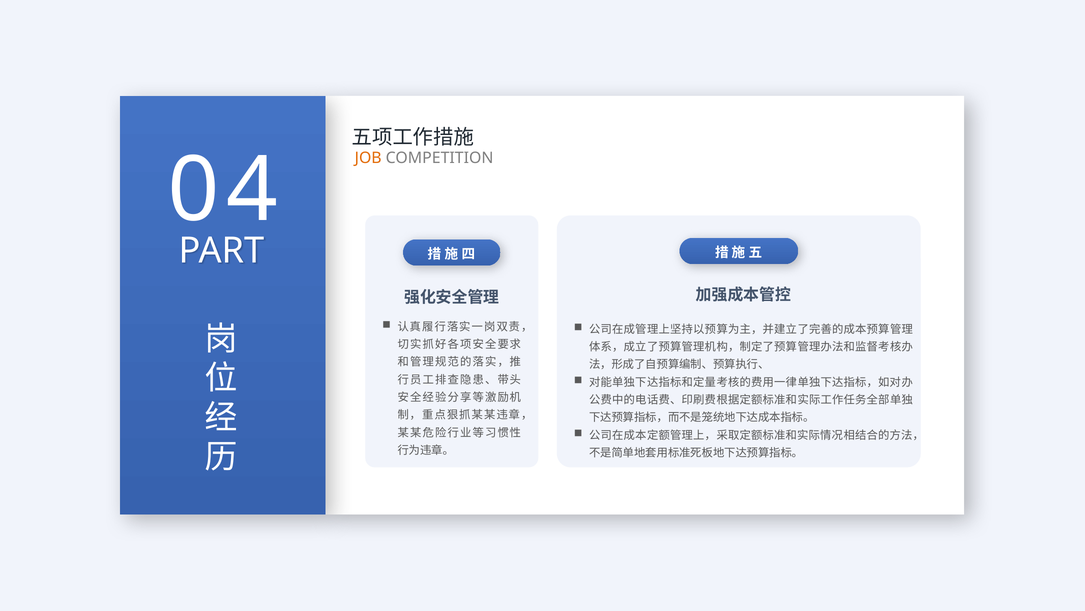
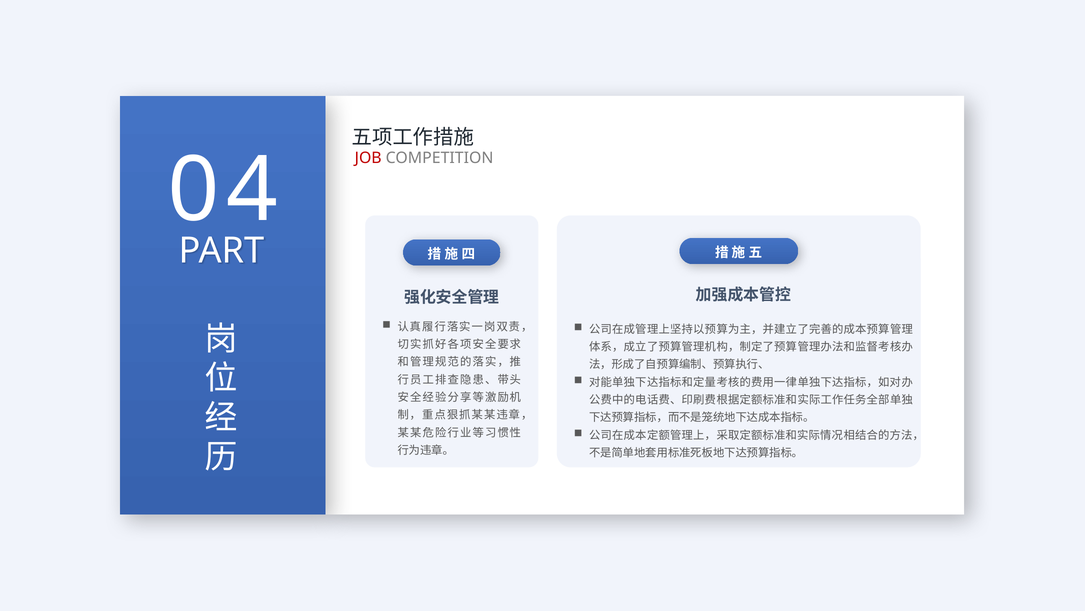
JOB colour: orange -> red (368, 158)
